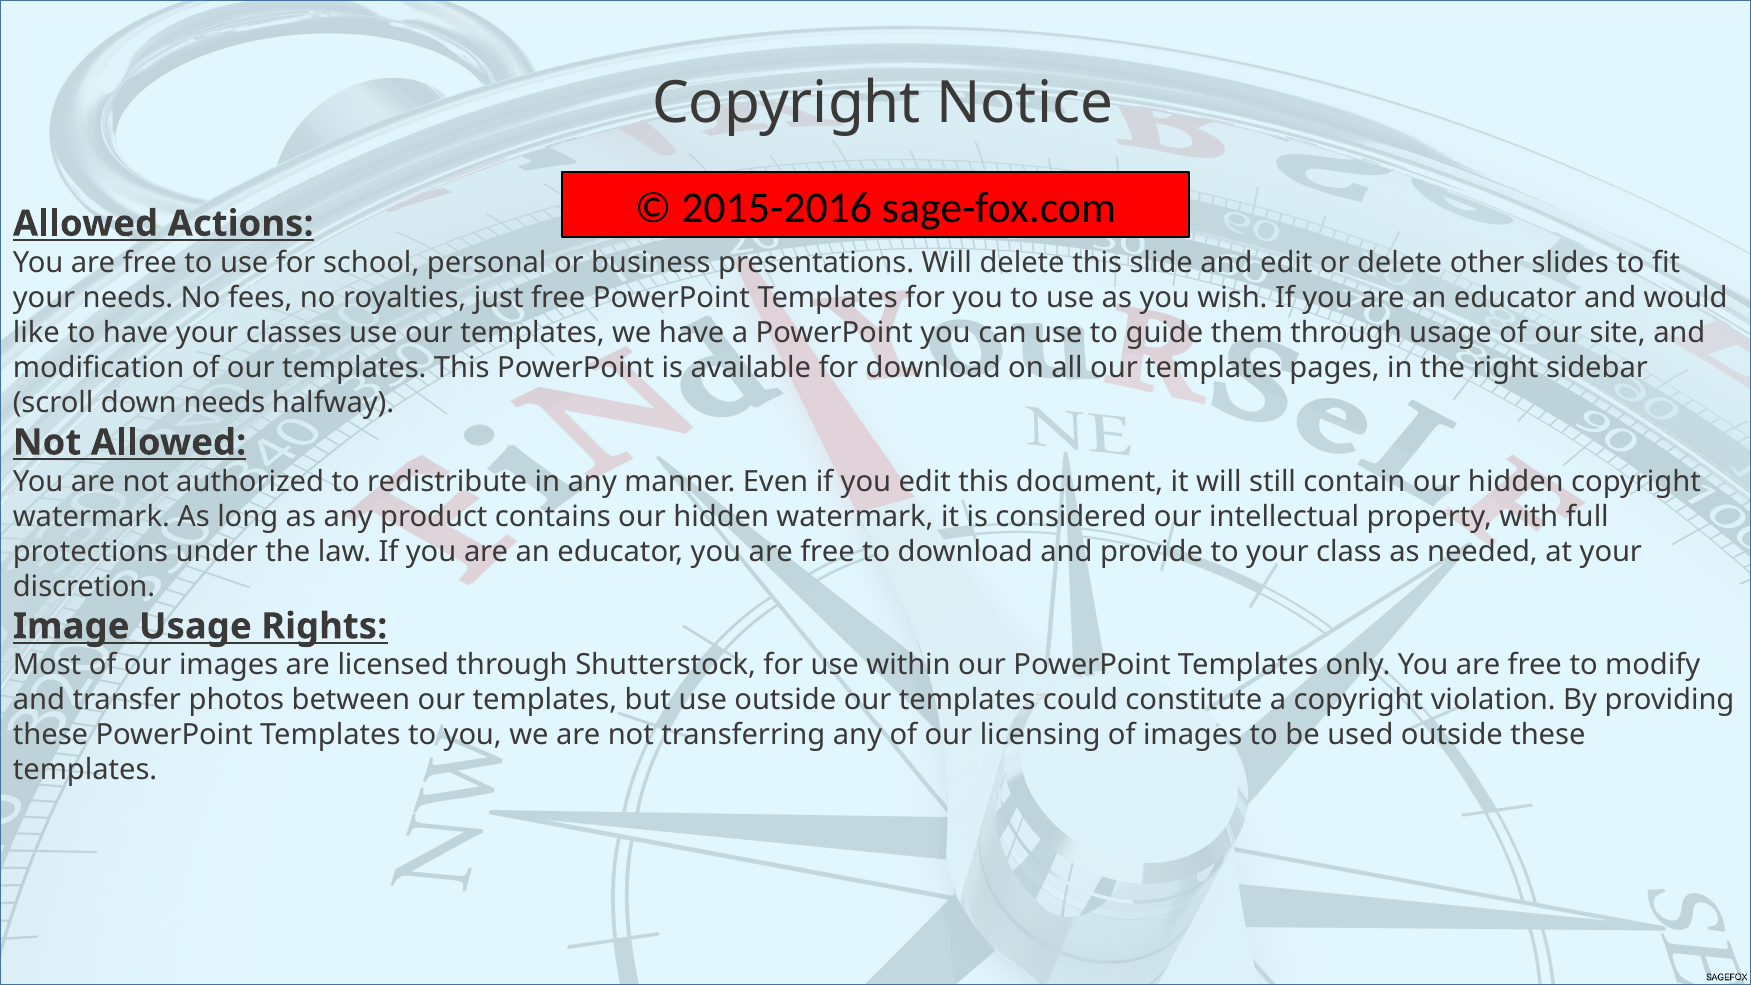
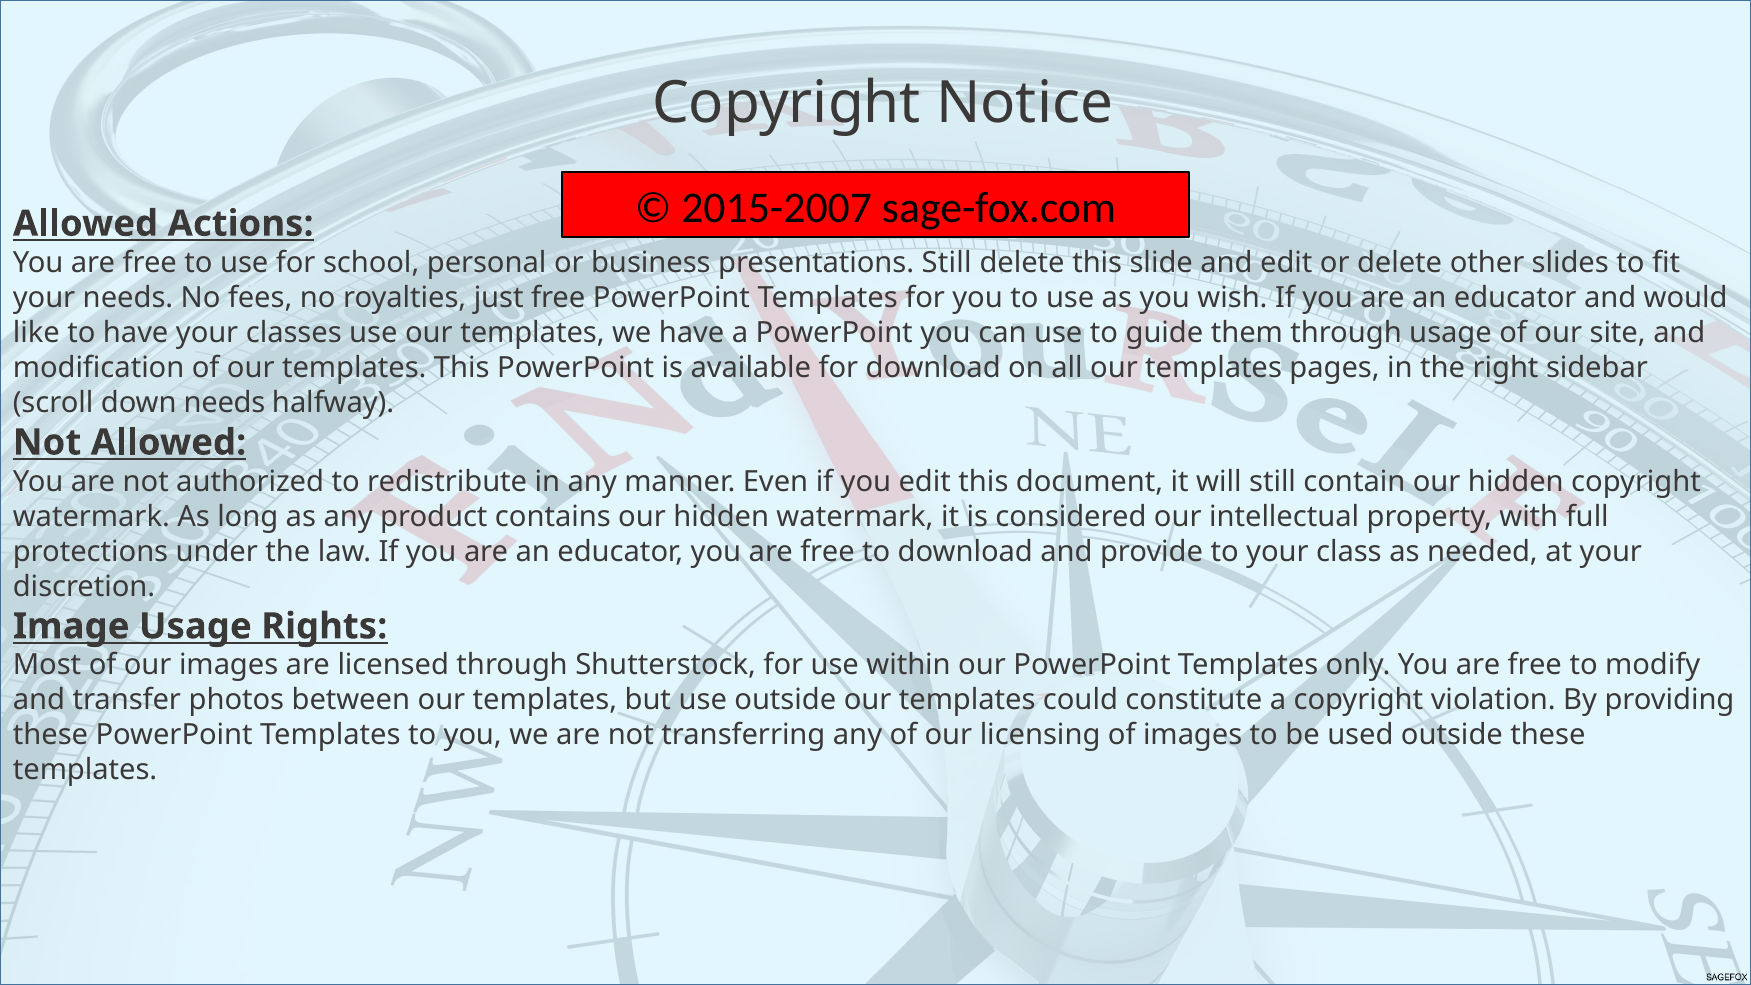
2015-2016: 2015-2016 -> 2015-2007 (777, 208)
presentations Will: Will -> Still (947, 263)
